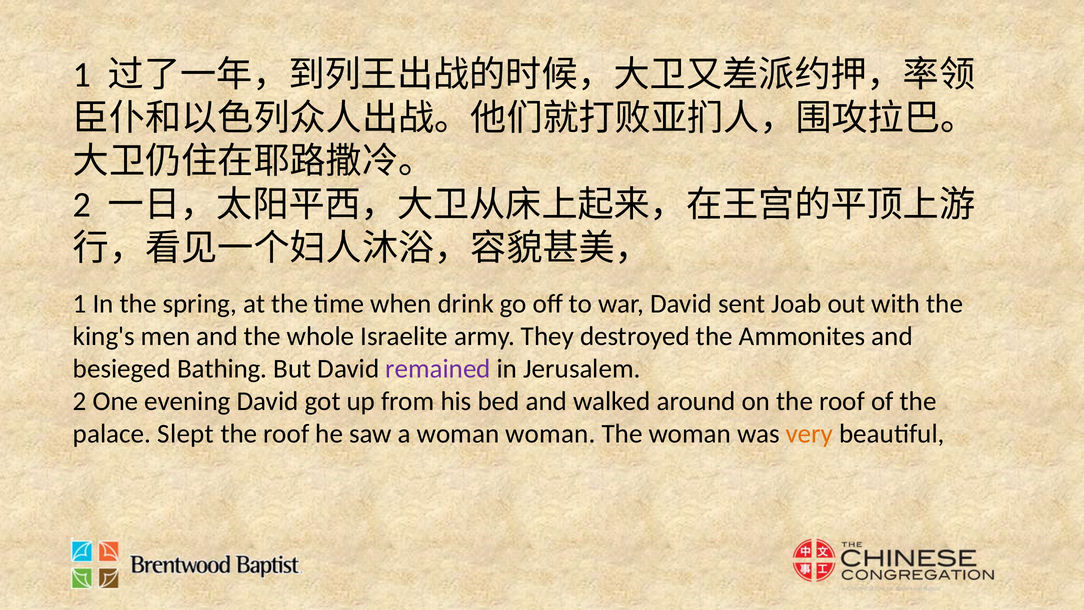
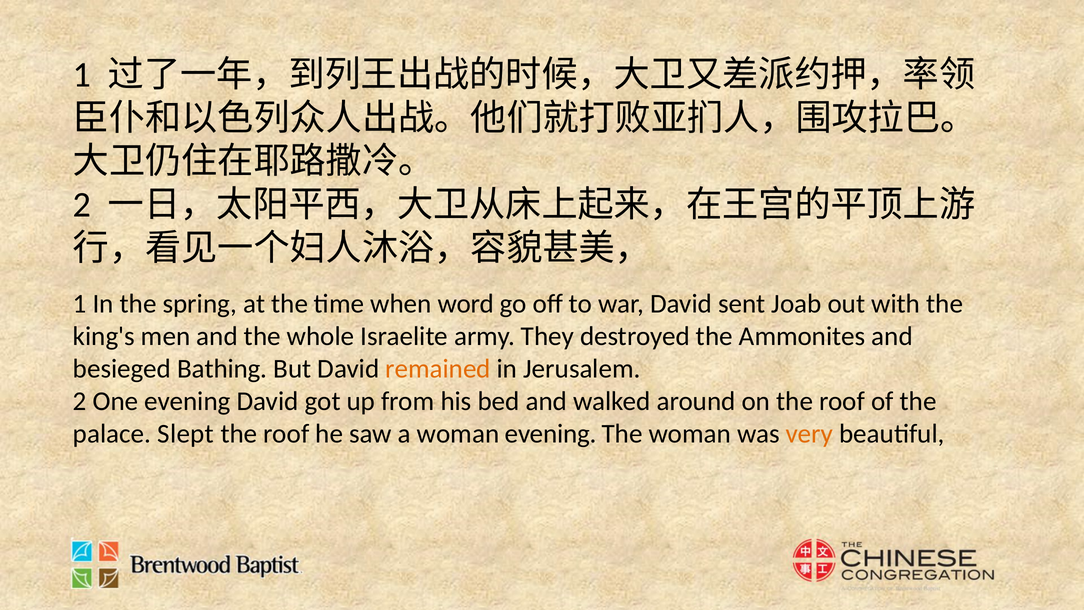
drink: drink -> word (466, 304)
remained colour: purple -> orange (438, 369)
woman woman: woman -> evening (551, 434)
